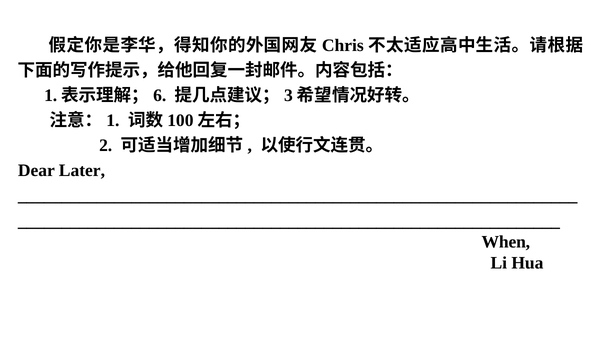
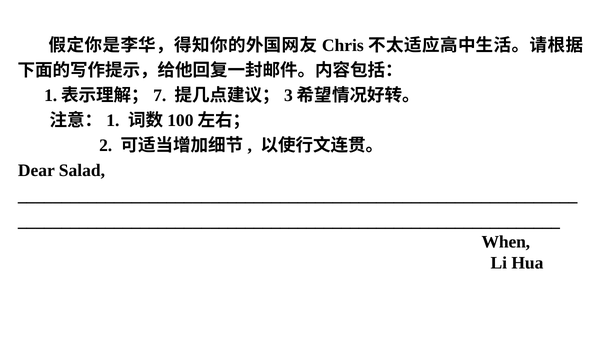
6: 6 -> 7 (160, 96)
Later: Later -> Salad (82, 171)
